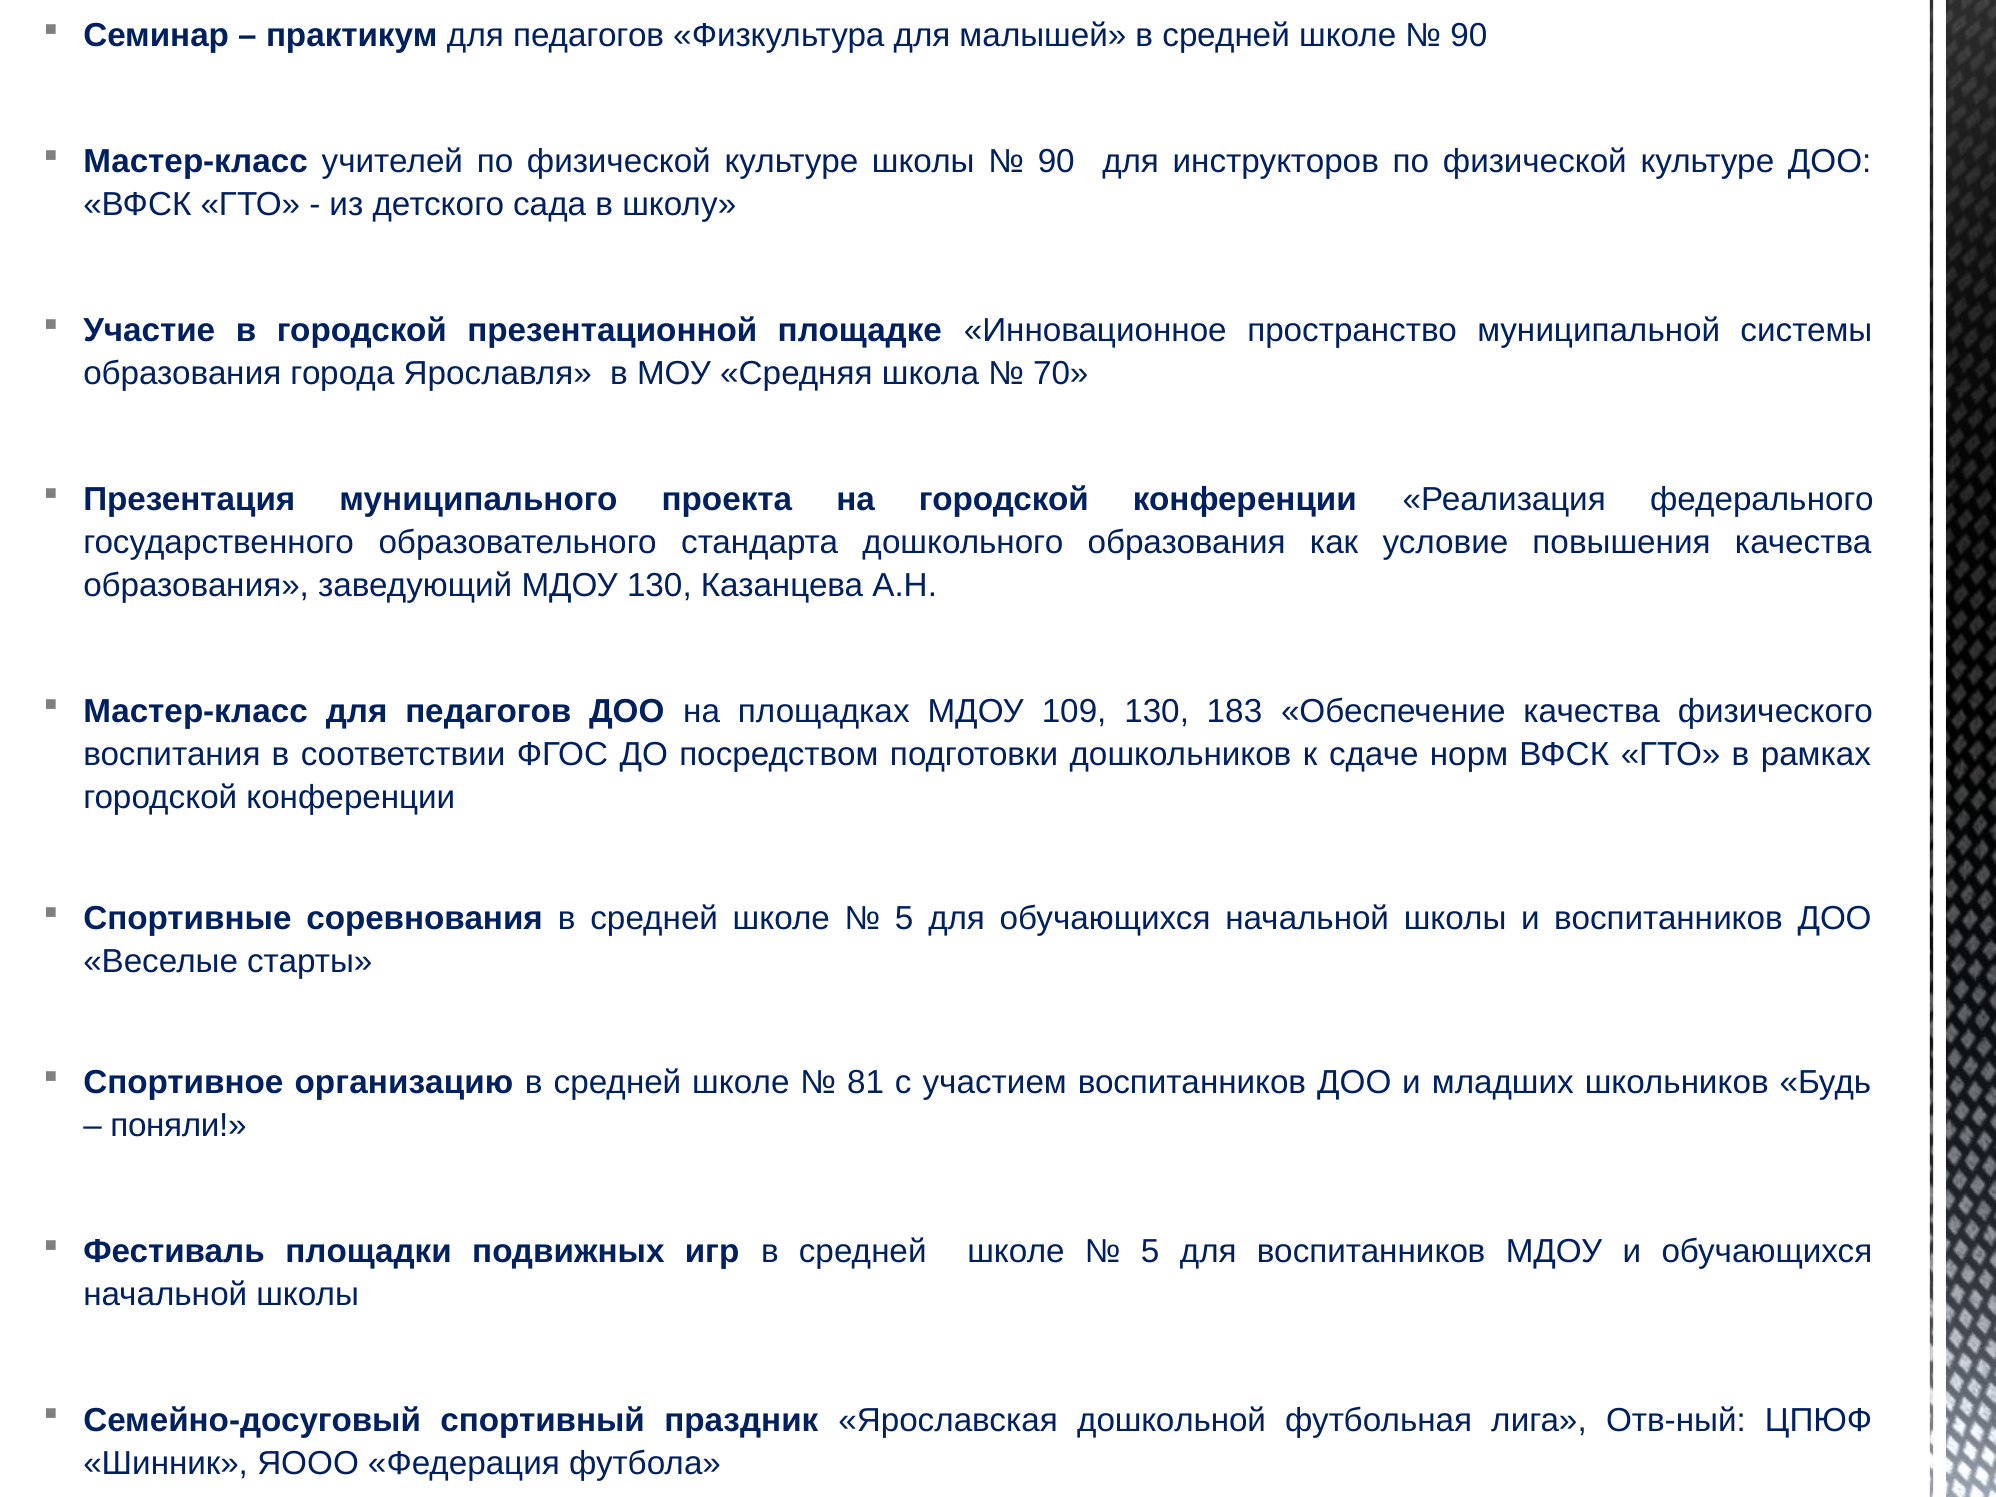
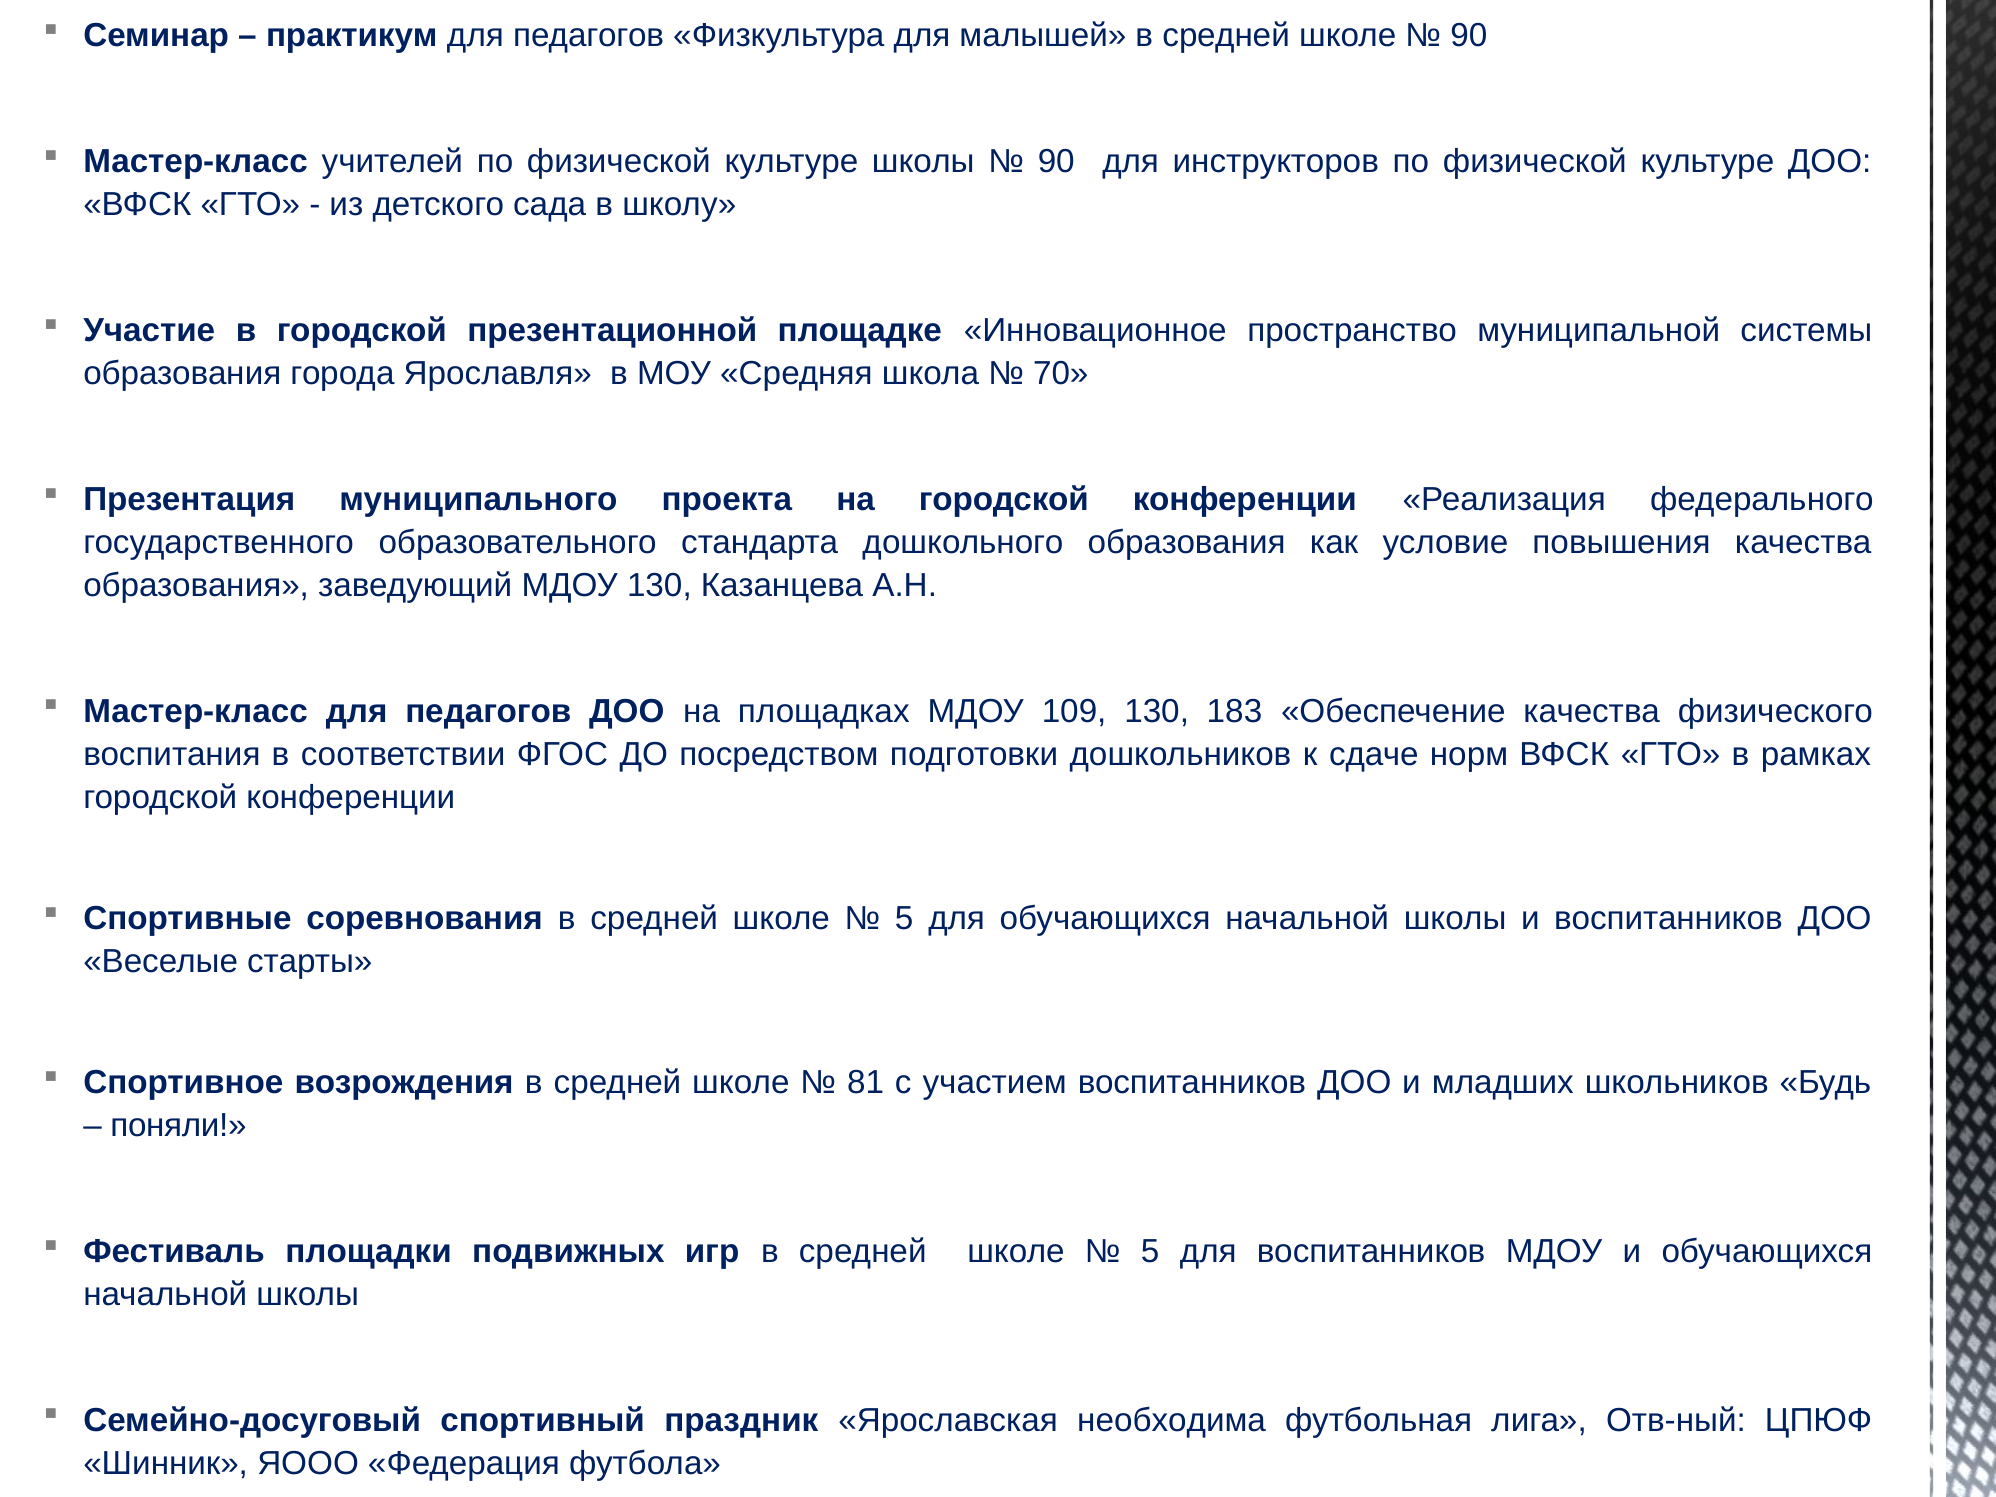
организацию: организацию -> возрождения (404, 1083)
дошкольной: дошкольной -> необходима (1172, 1420)
